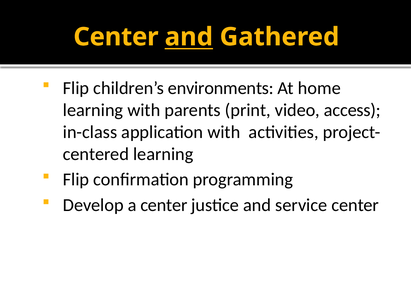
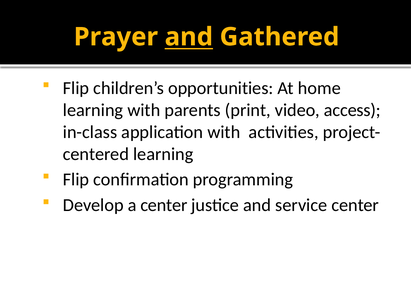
Center: Center -> Prayer (116, 37)
environments: environments -> opportunities (221, 88)
